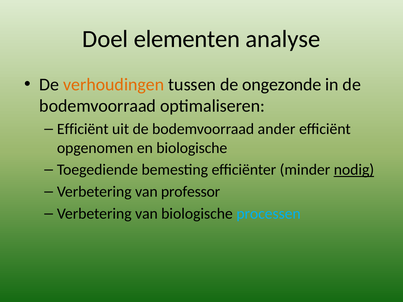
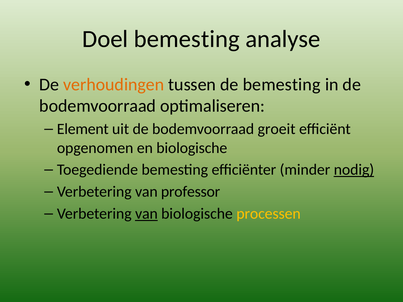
Doel elementen: elementen -> bemesting (187, 39)
de ongezonde: ongezonde -> bemesting (282, 85)
Efficiënt: Efficiënt -> Element (83, 129)
ander: ander -> groeit (277, 129)
van underline: none -> present (146, 214)
processen colour: light blue -> yellow (269, 214)
